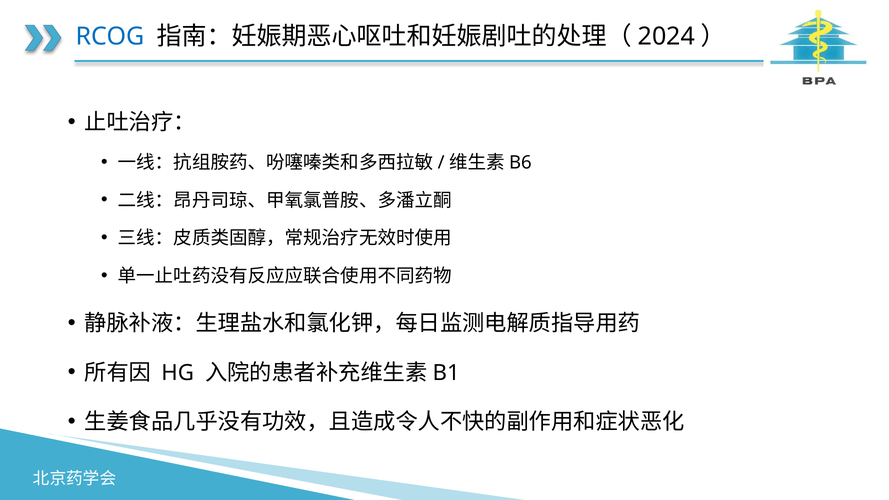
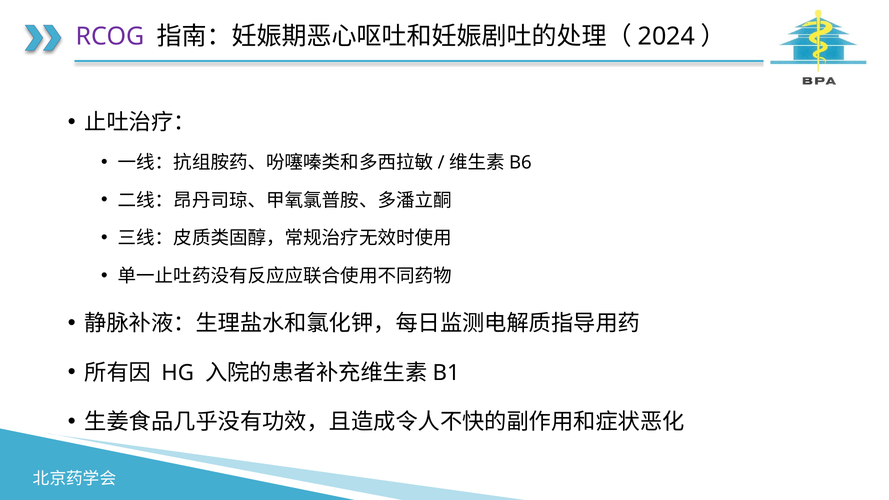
RCOG colour: blue -> purple (110, 37)
